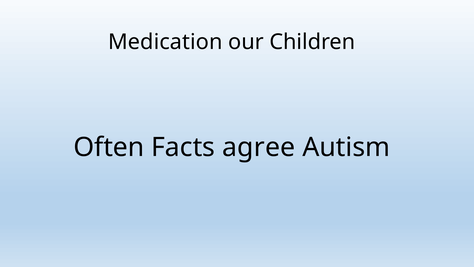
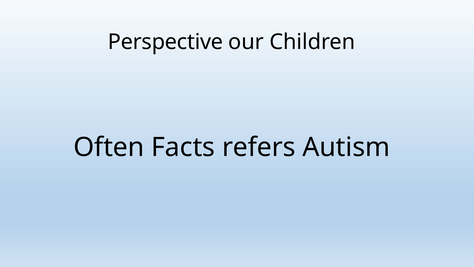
Medication: Medication -> Perspective (165, 42)
agree: agree -> refers (259, 147)
